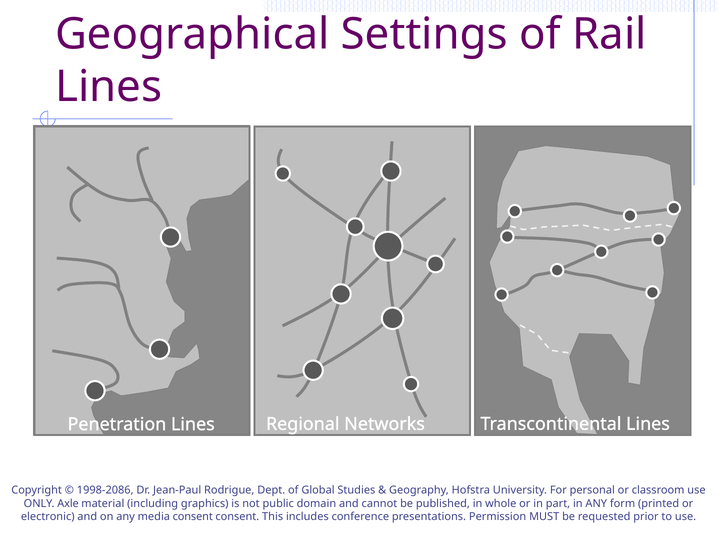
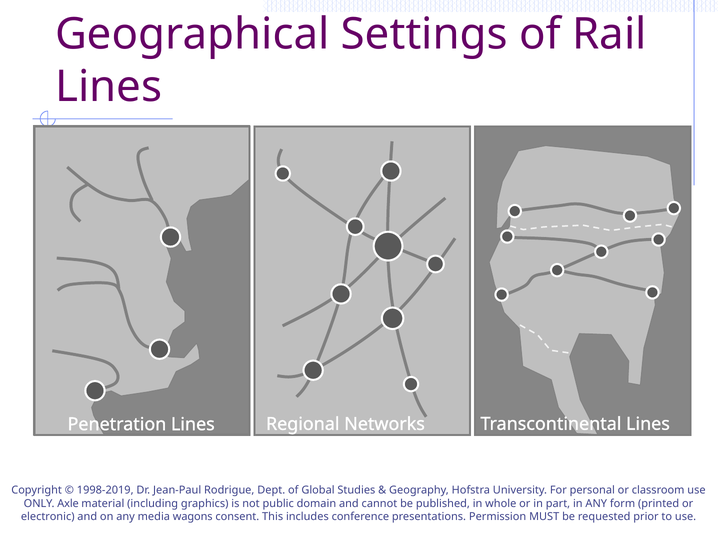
1998-2086: 1998-2086 -> 1998-2019 (105, 491)
media consent: consent -> wagons (193, 517)
